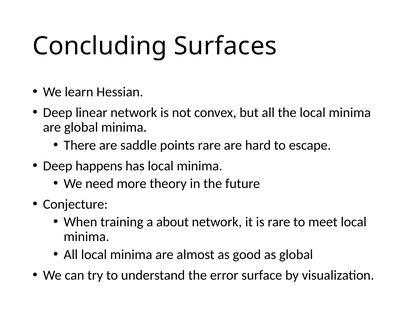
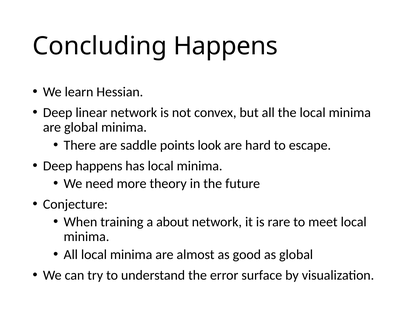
Concluding Surfaces: Surfaces -> Happens (226, 46)
points rare: rare -> look (209, 145)
